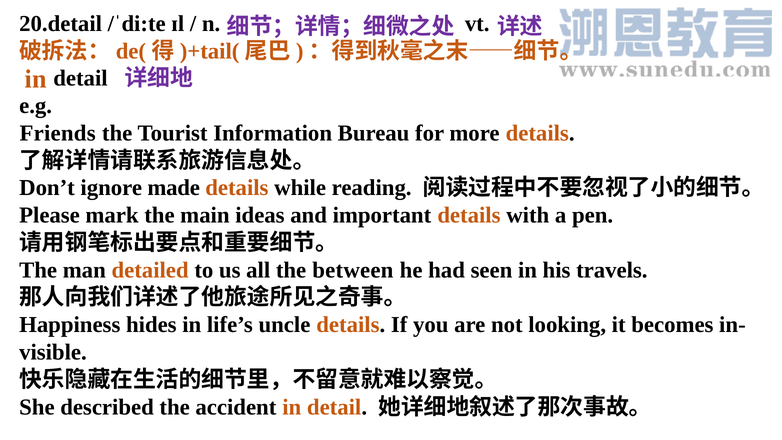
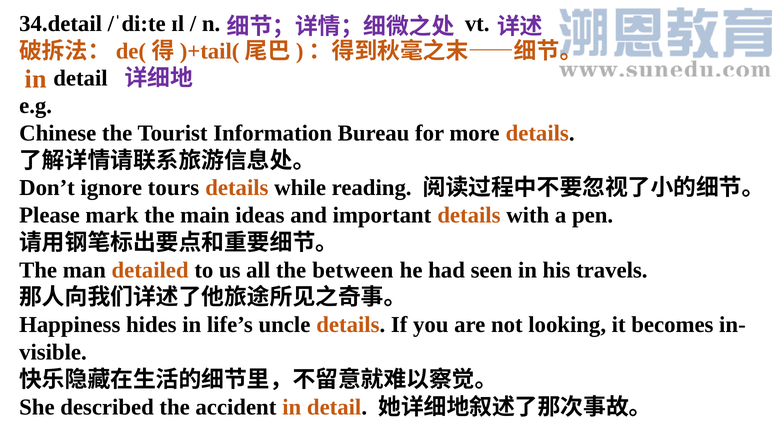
20.detail: 20.detail -> 34.detail (61, 24)
Friends: Friends -> Chinese (58, 133)
made: made -> tours (173, 188)
